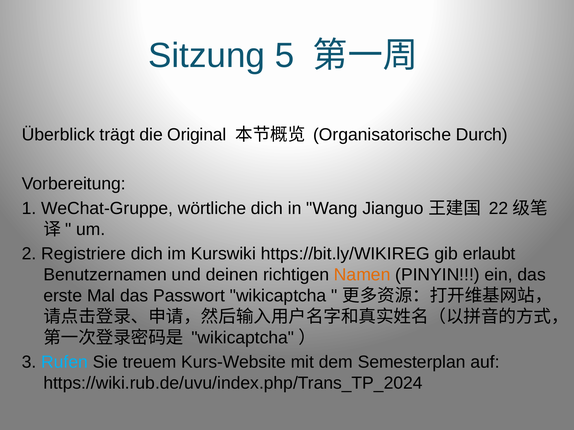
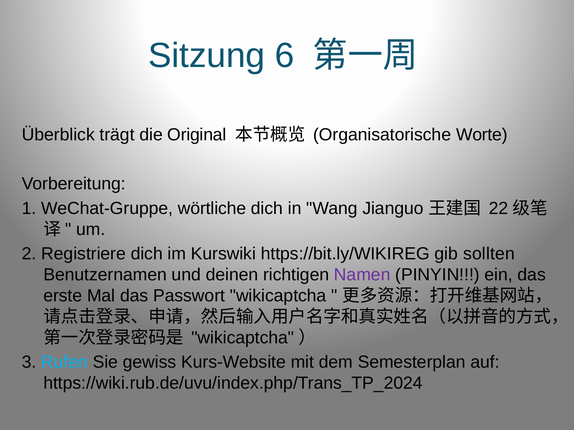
5: 5 -> 6 (285, 56)
Durch: Durch -> Worte (482, 135)
erlaubt: erlaubt -> sollten (489, 254)
Namen colour: orange -> purple (362, 275)
treuem: treuem -> gewiss (150, 363)
